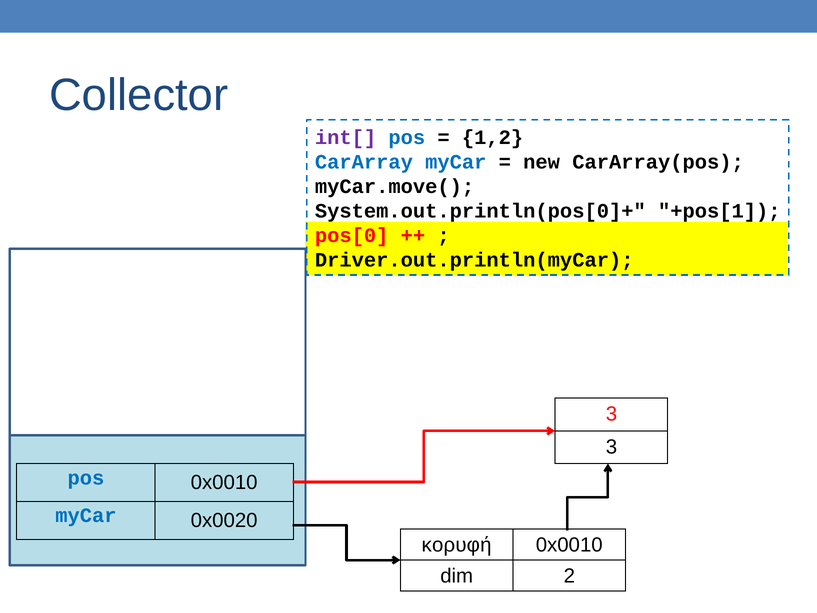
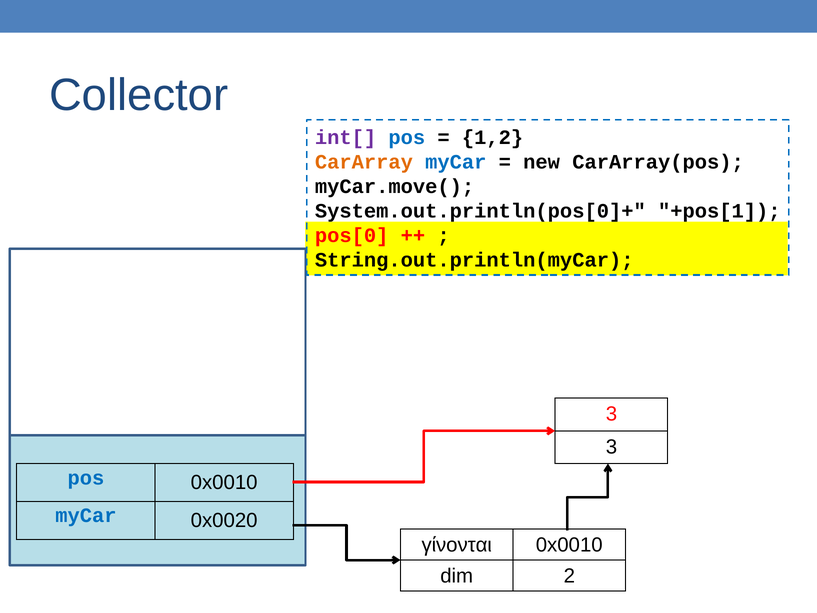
CarArray colour: blue -> orange (364, 162)
Driver.out.println(myCar: Driver.out.println(myCar -> String.out.println(myCar (474, 260)
κορυφή: κορυφή -> γίνονται (457, 545)
